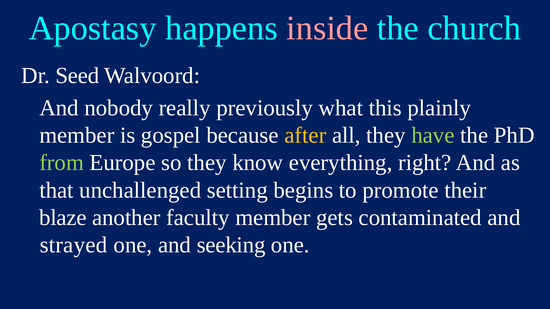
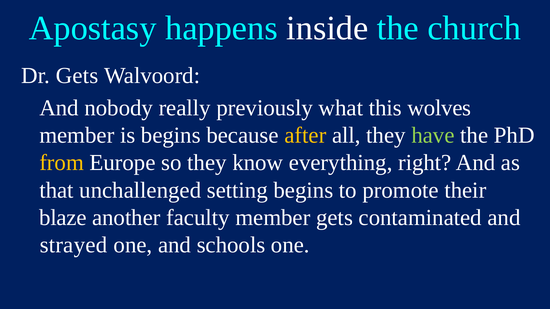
inside colour: pink -> white (327, 28)
Dr Seed: Seed -> Gets (77, 76)
plainly: plainly -> wolves (439, 108)
is gospel: gospel -> begins (171, 135)
from colour: light green -> yellow (62, 163)
seeking: seeking -> schools (231, 245)
